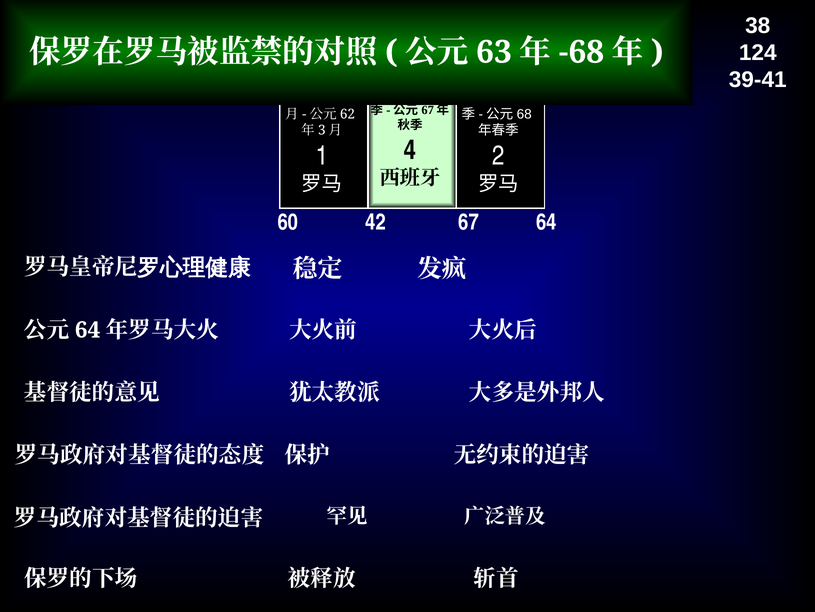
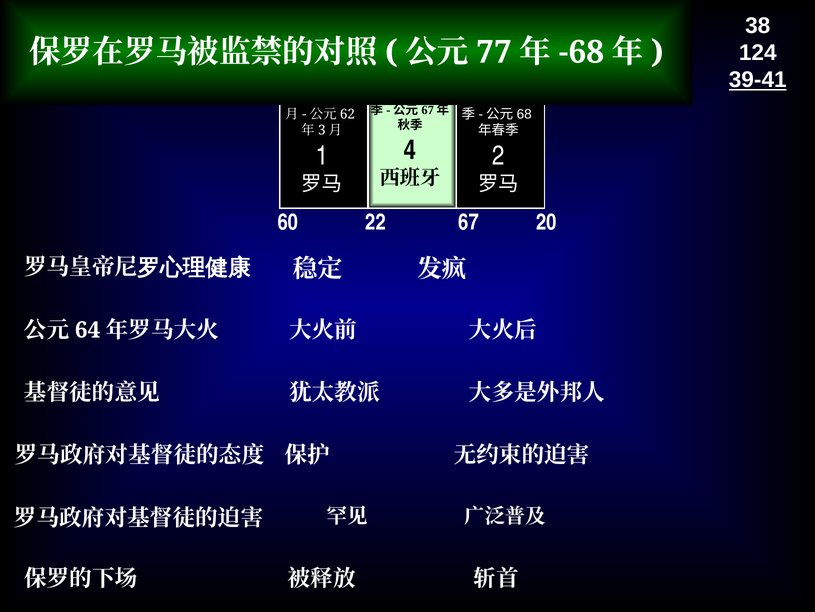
63: 63 -> 77 (494, 52)
39-41 underline: none -> present (758, 80)
42: 42 -> 22 (376, 222)
67 64: 64 -> 20 (546, 222)
